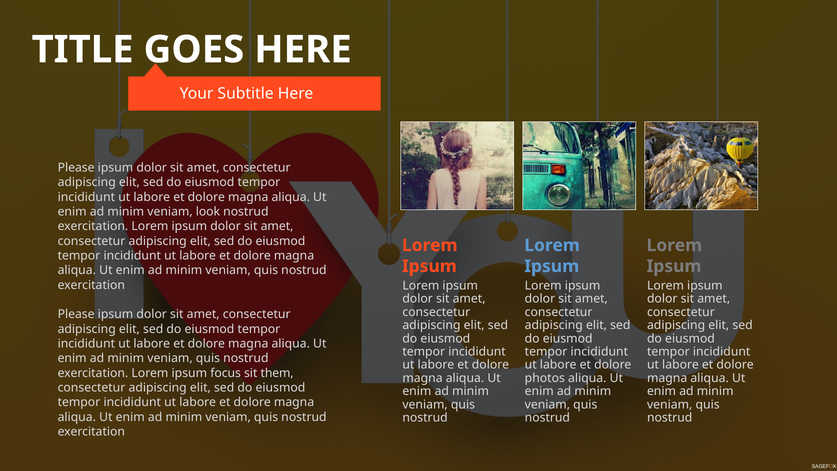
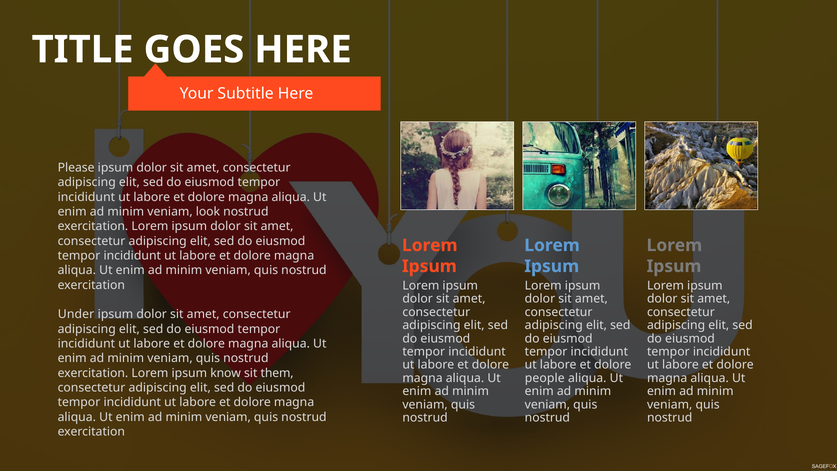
Please: Please -> Under (76, 314)
focus: focus -> know (226, 373)
photos: photos -> people (545, 378)
